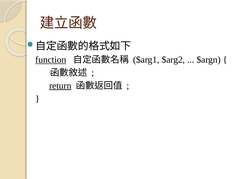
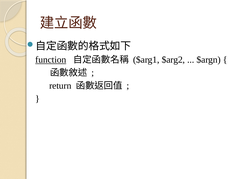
return underline: present -> none (60, 86)
